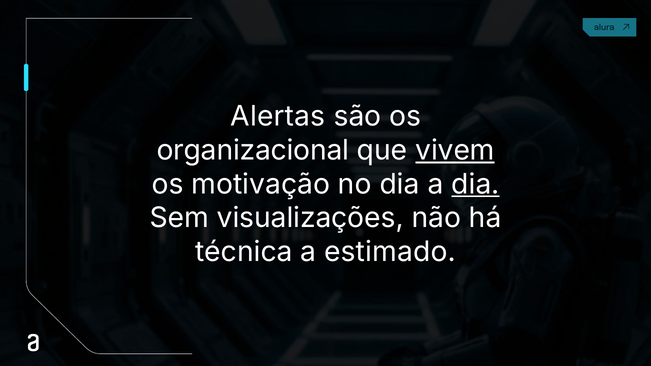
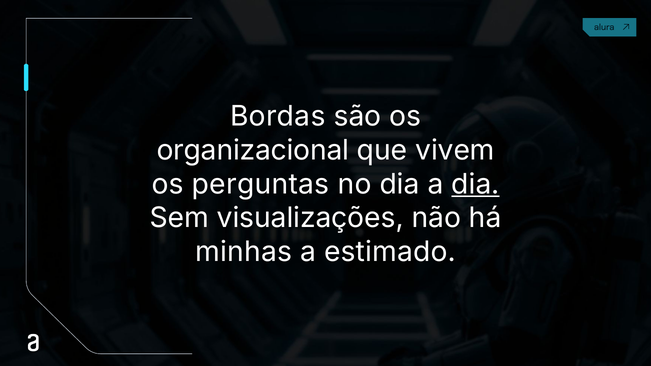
Alertas: Alertas -> Bordas (278, 116)
vivem underline: present -> none (455, 150)
motivação: motivação -> perguntas (261, 184)
técnica: técnica -> minhas (244, 252)
